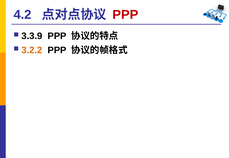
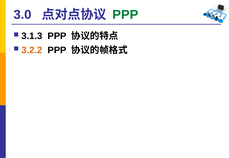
4.2: 4.2 -> 3.0 (23, 15)
PPP colour: red -> green (125, 15)
3.3.9: 3.3.9 -> 3.1.3 (32, 36)
